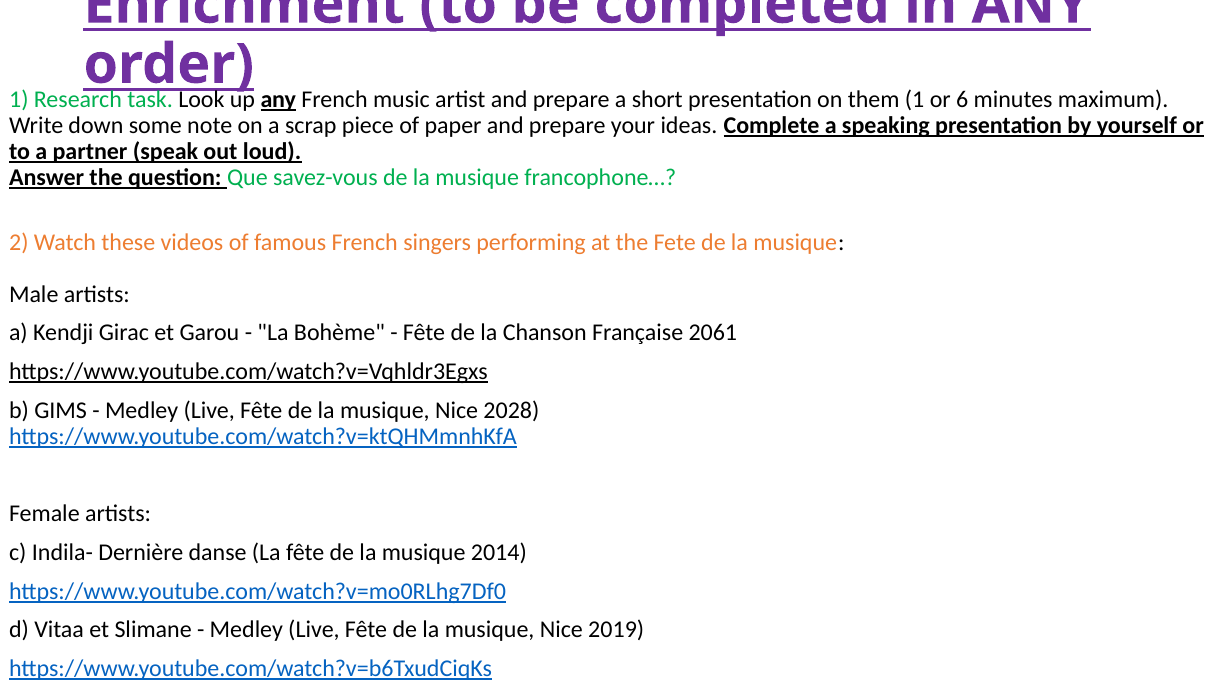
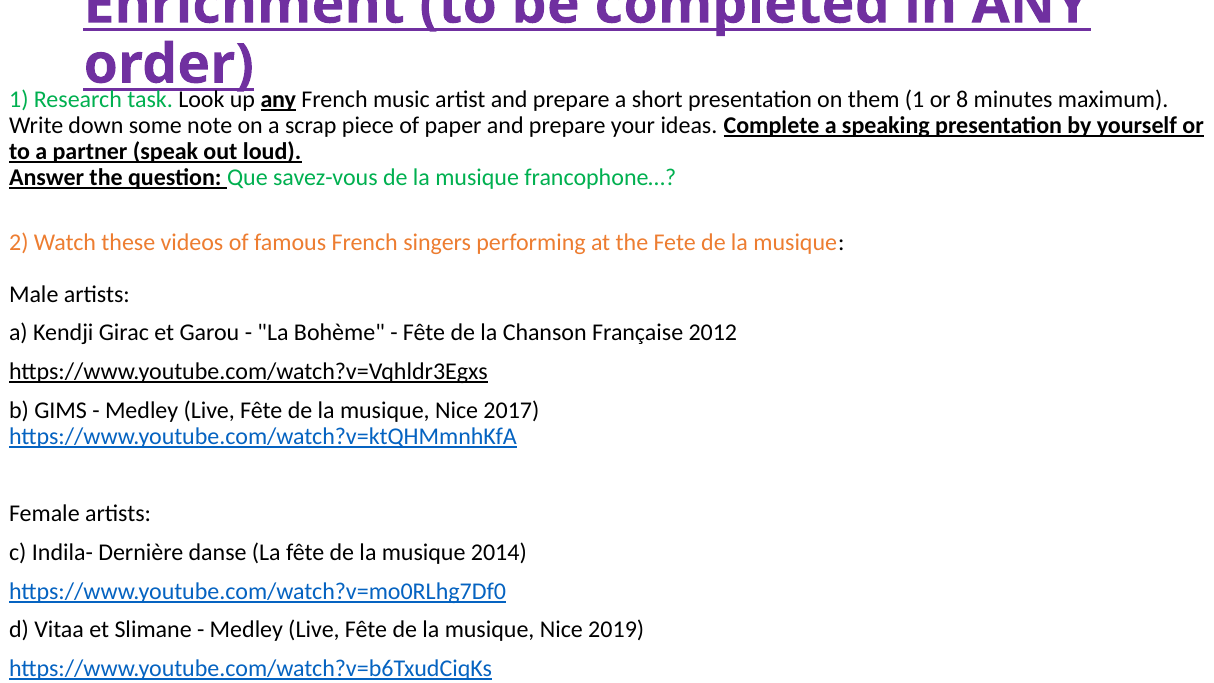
6: 6 -> 8 (962, 100)
2061: 2061 -> 2012 (713, 333)
2028: 2028 -> 2017 (511, 410)
